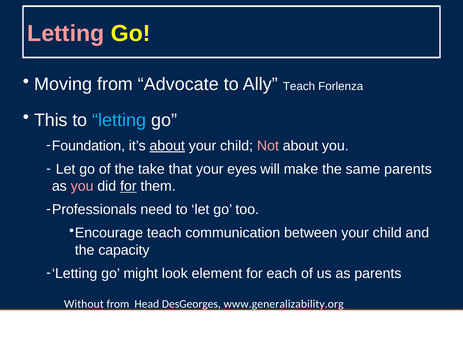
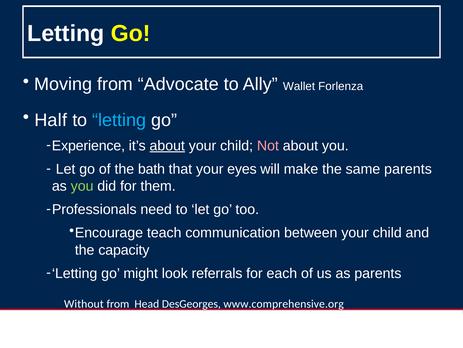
Letting colour: pink -> white (66, 33)
Ally Teach: Teach -> Wallet (299, 86)
This: This -> Half (51, 120)
Foundation: Foundation -> Experience (88, 146)
take: take -> bath (151, 169)
you colour: pink -> light green (82, 186)
for underline: present -> none (128, 186)
element: element -> referrals (217, 273)
www.generalizability.org: www.generalizability.org -> www.comprehensive.org (284, 303)
